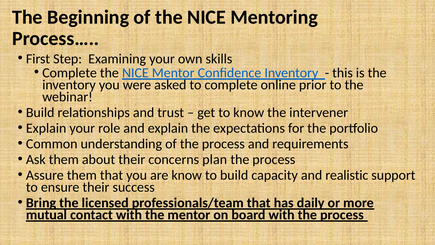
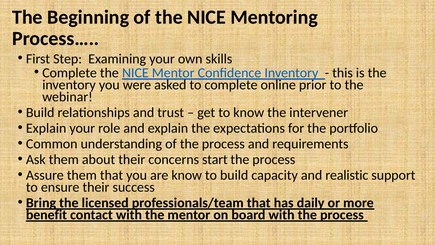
plan: plan -> start (215, 159)
mutual: mutual -> benefit (46, 215)
